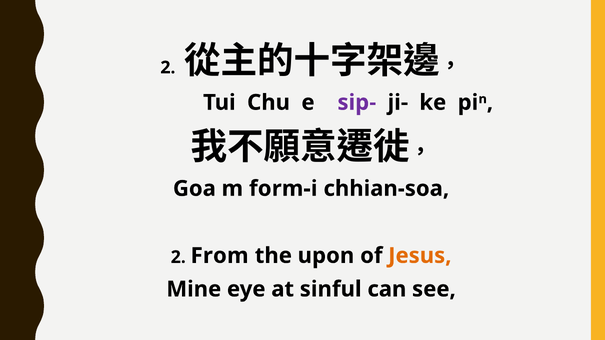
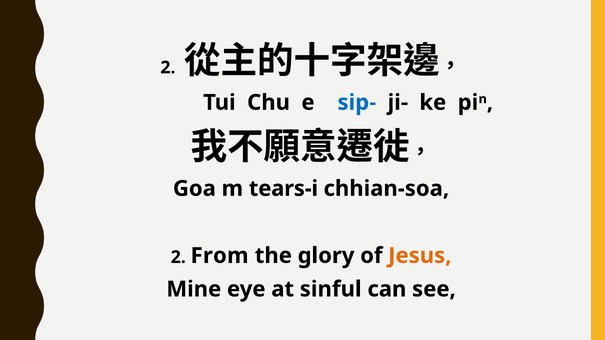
sip- colour: purple -> blue (357, 103)
form-i: form-i -> tears-i (283, 189)
upon: upon -> glory (326, 256)
